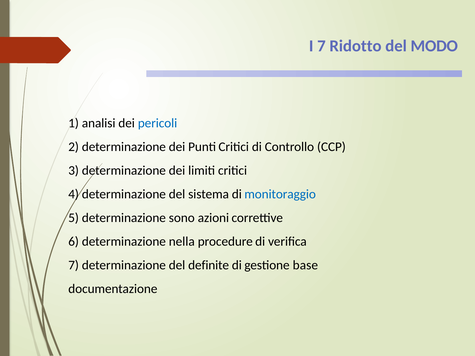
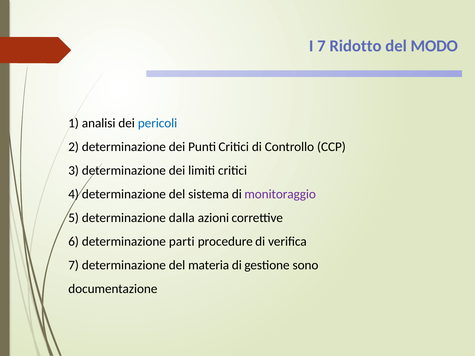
monitoraggio colour: blue -> purple (280, 194)
sono: sono -> dalla (182, 218)
nella: nella -> parti (182, 242)
definite: definite -> materia (209, 265)
base: base -> sono (305, 265)
